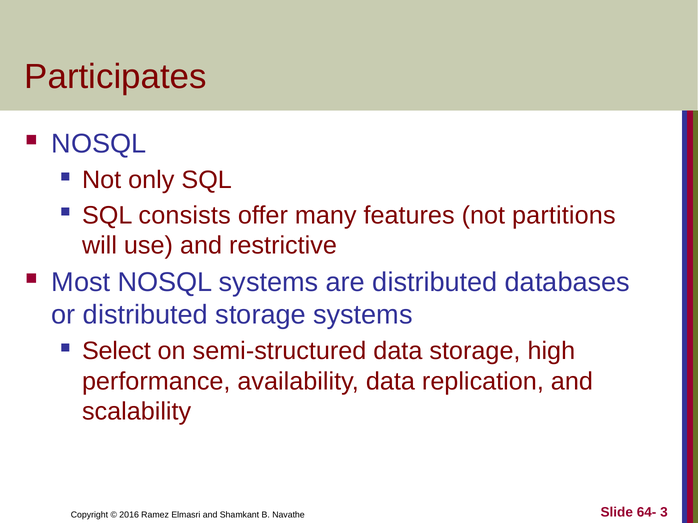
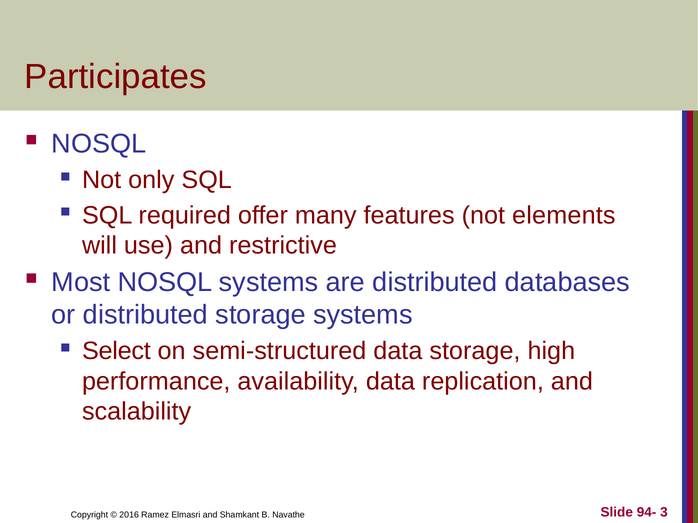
consists: consists -> required (185, 215)
partitions: partitions -> elements (564, 215)
64-: 64- -> 94- (647, 513)
